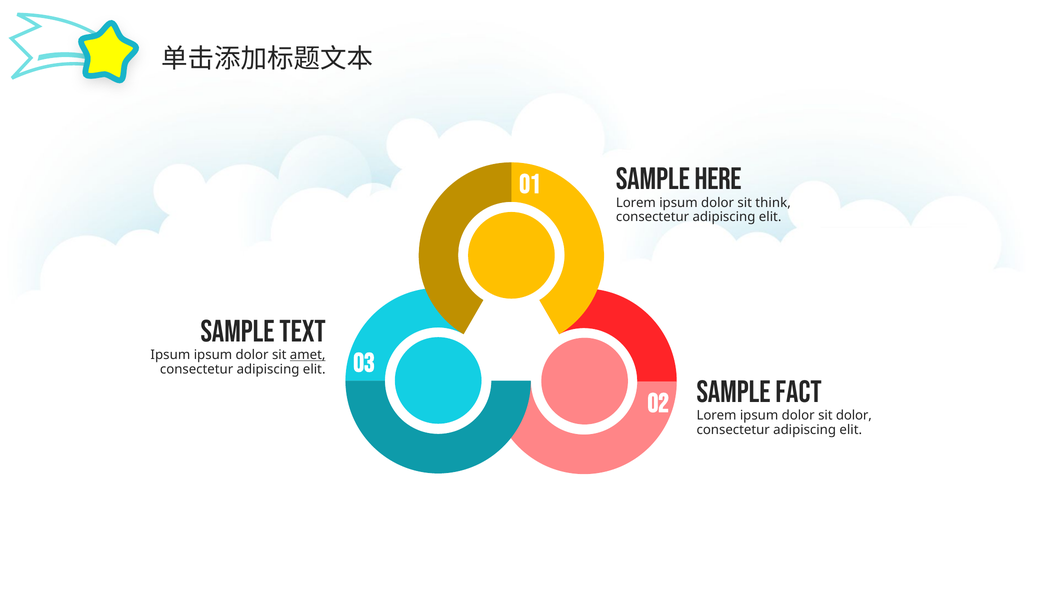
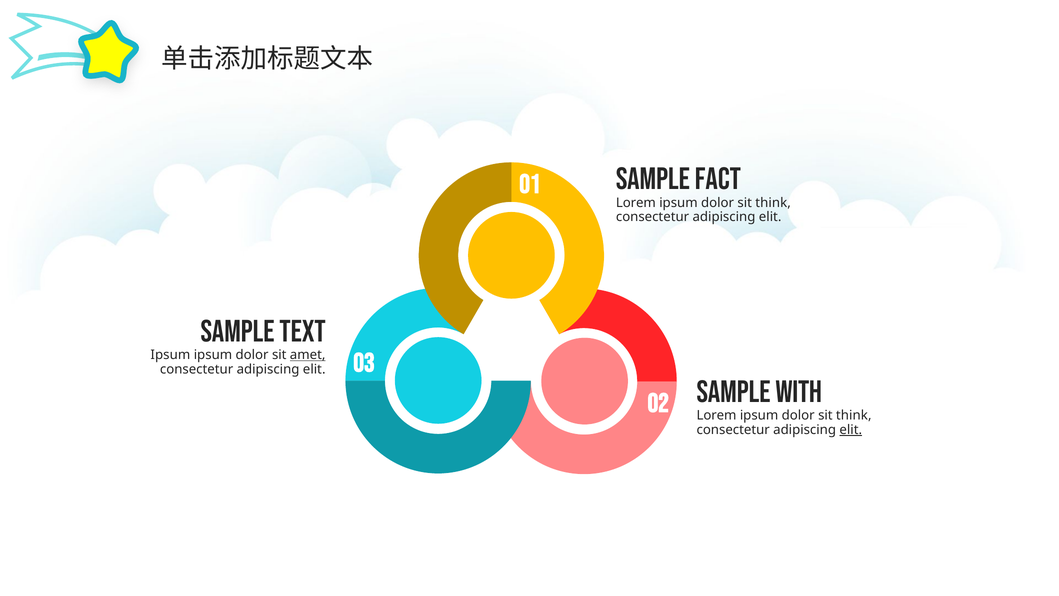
Here: Here -> Fact (718, 179)
Fact: Fact -> With (799, 392)
dolor: dolor -> think (854, 415)
elit underline: none -> present (851, 430)
